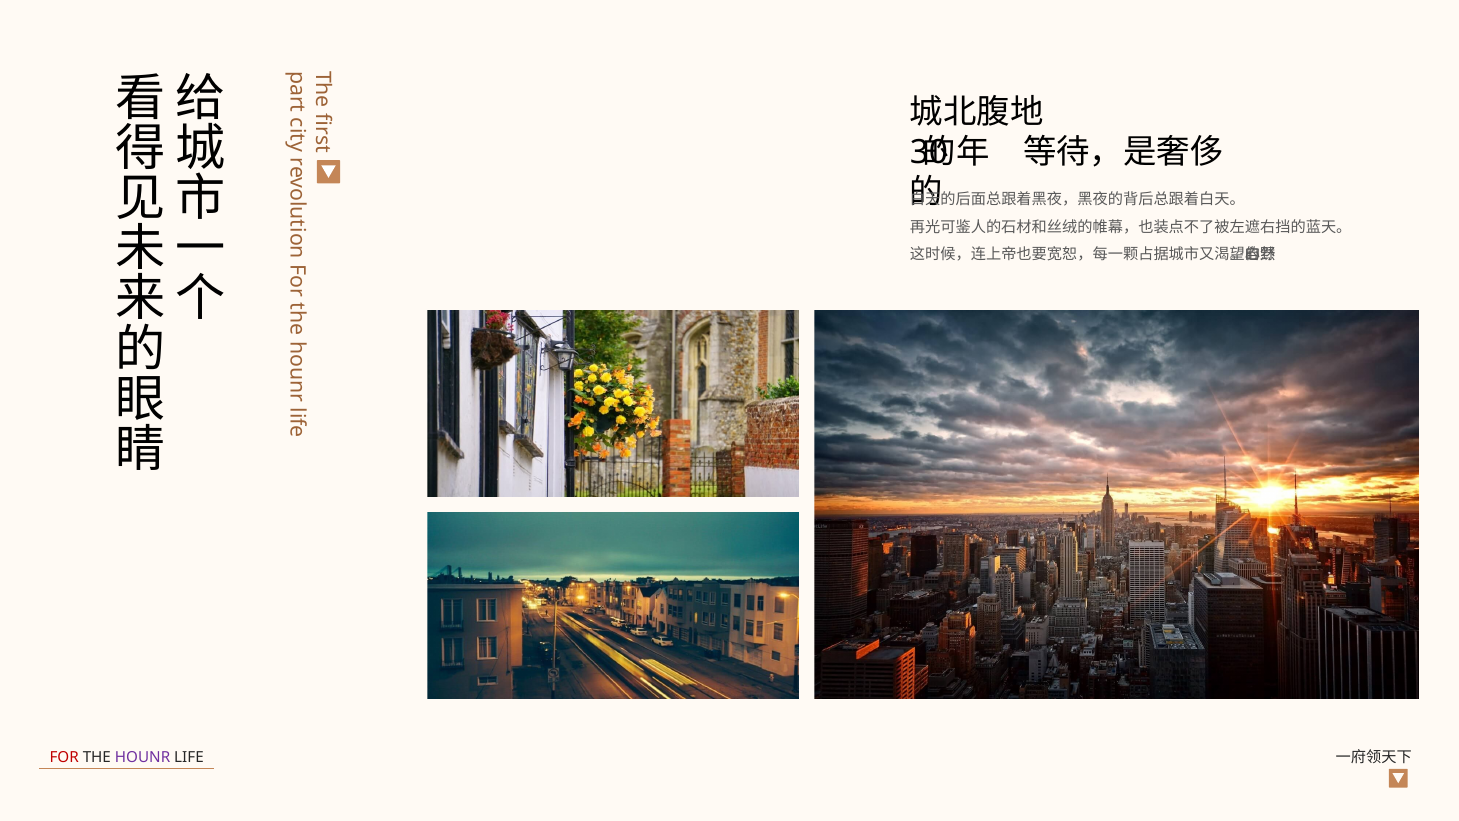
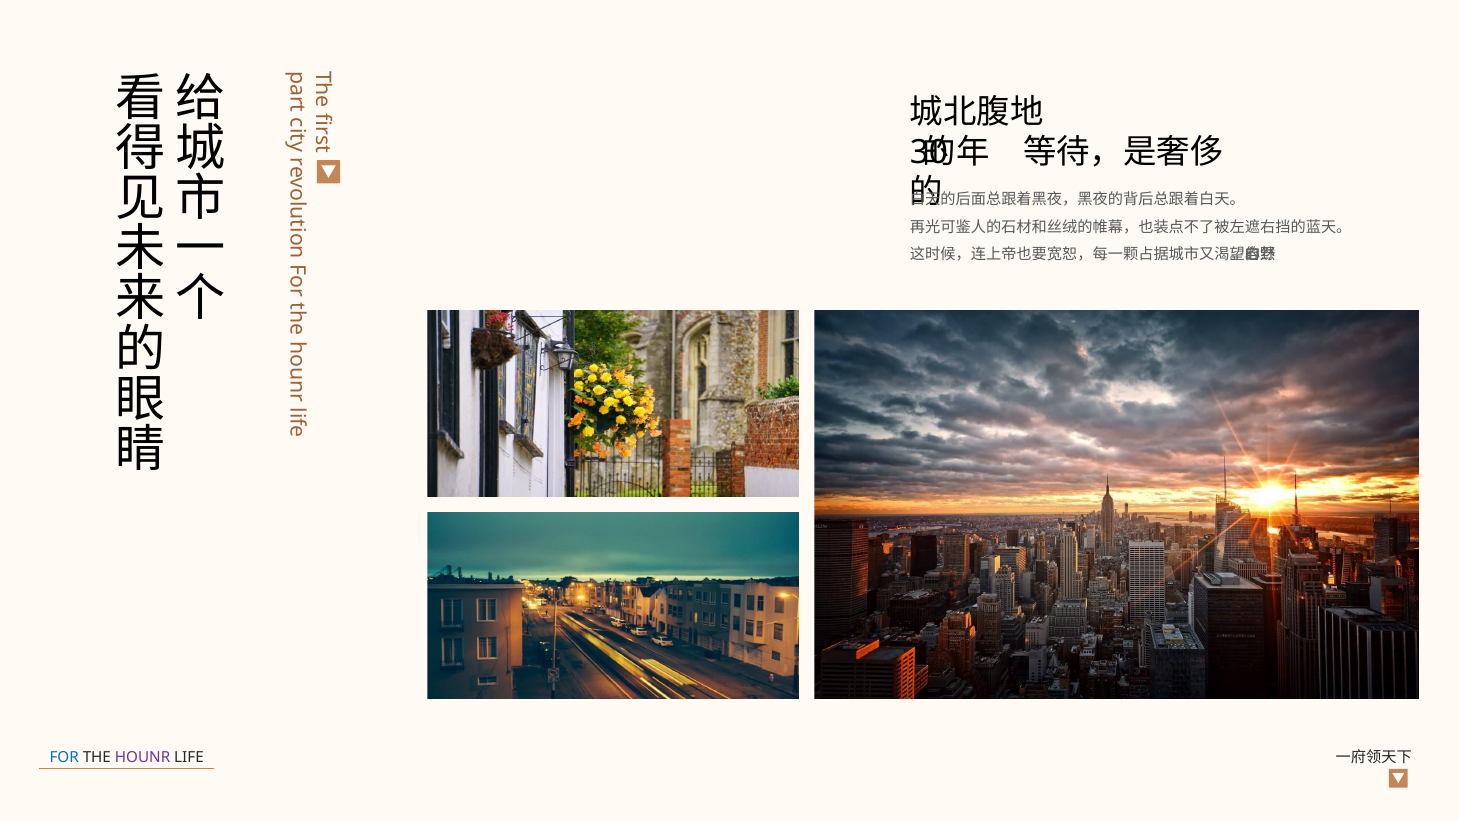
FOR colour: red -> blue (64, 757)
